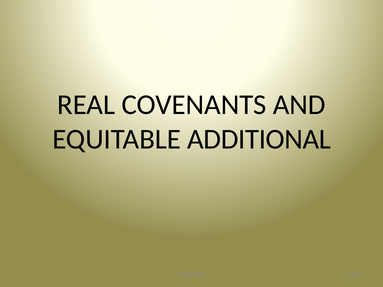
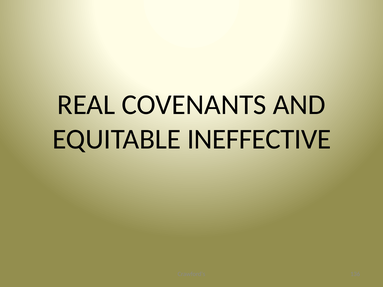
ADDITIONAL: ADDITIONAL -> INEFFECTIVE (259, 139)
